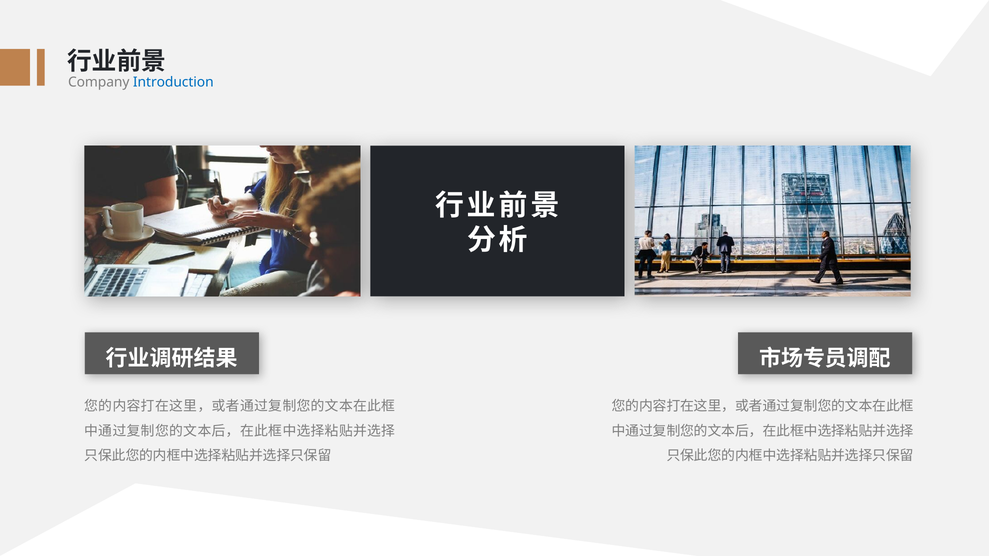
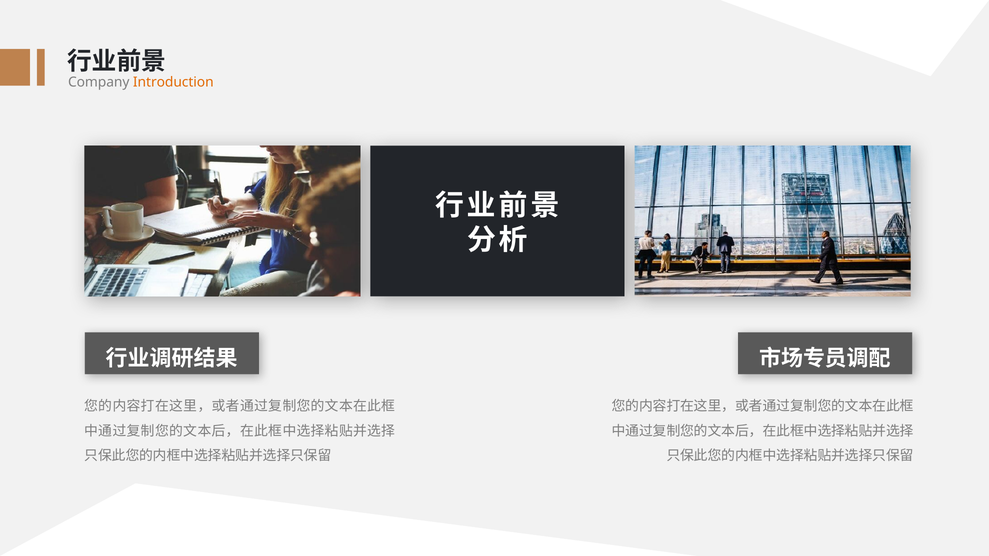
Introduction colour: blue -> orange (173, 82)
